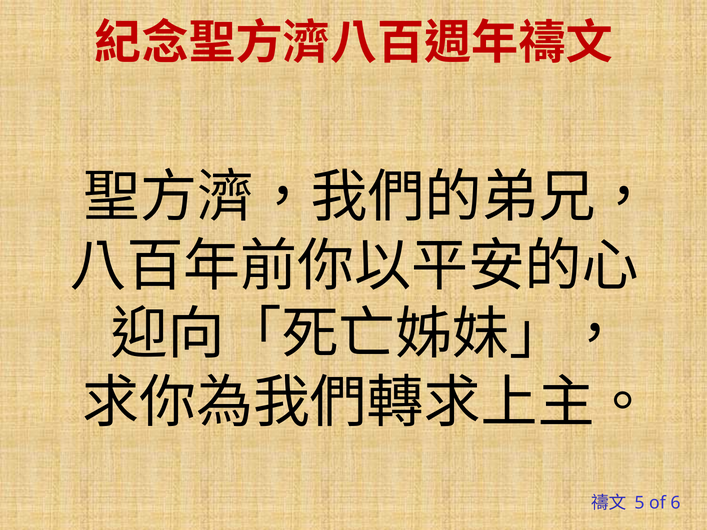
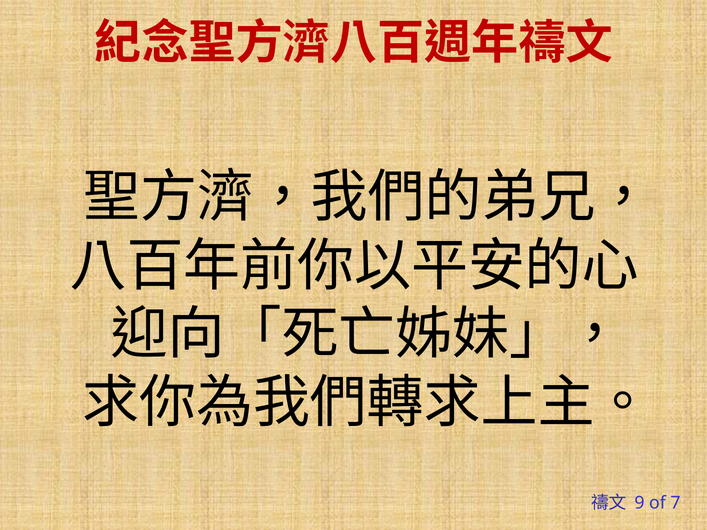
5: 5 -> 9 (640, 503)
6: 6 -> 7 (676, 503)
